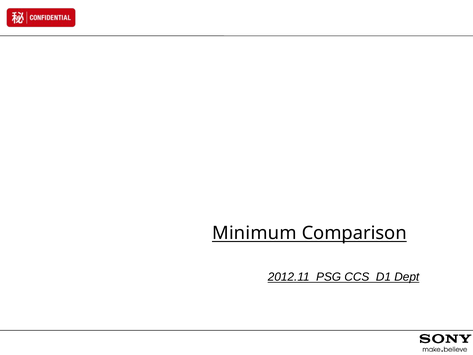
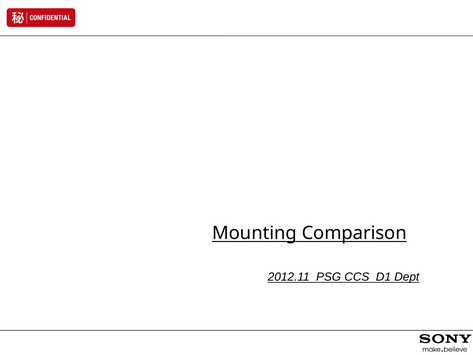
Minimum: Minimum -> Mounting (254, 233)
